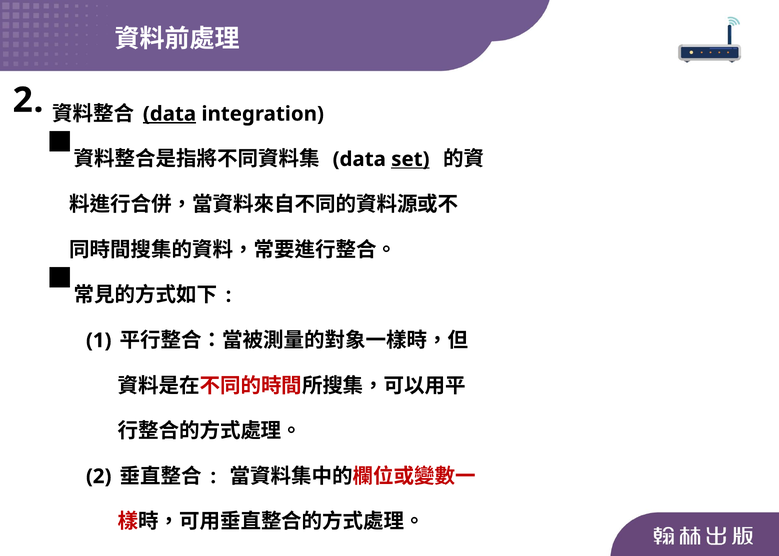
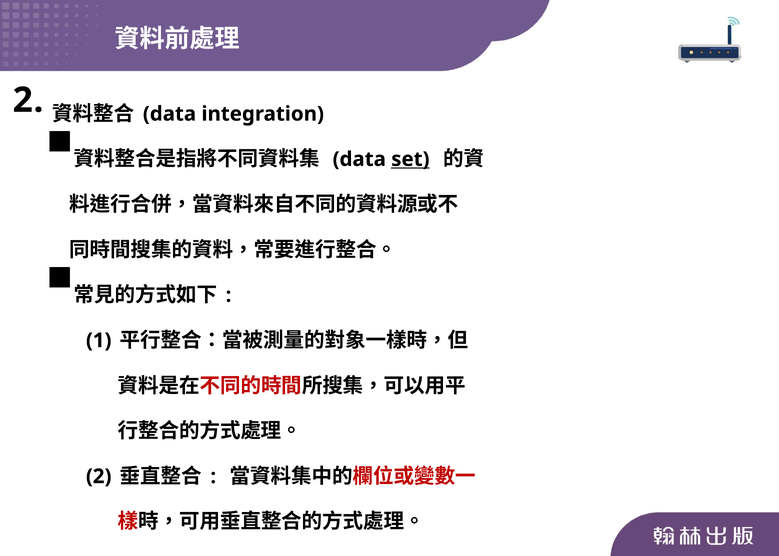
data underline: present -> none (169, 114)
